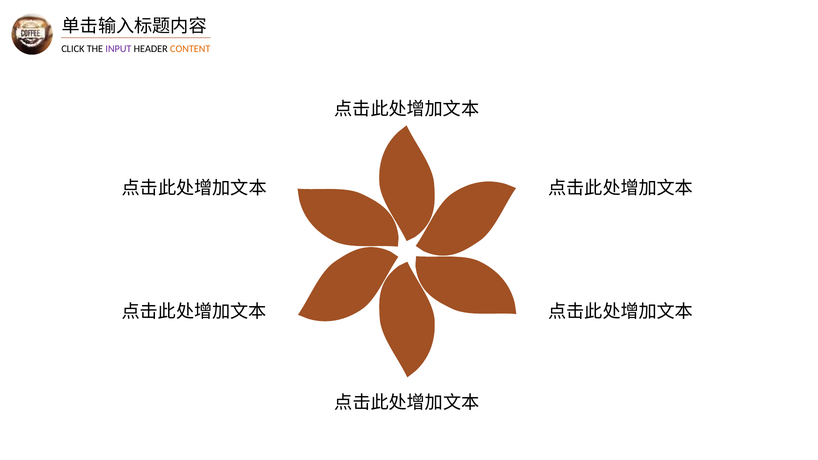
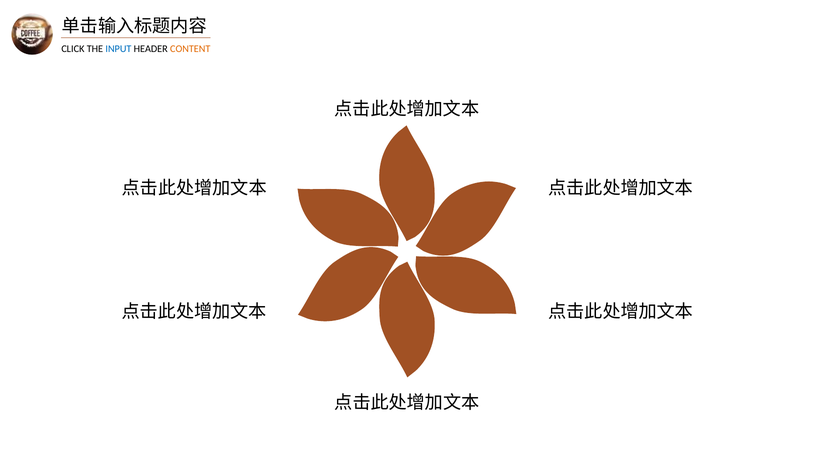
INPUT colour: purple -> blue (118, 49)
